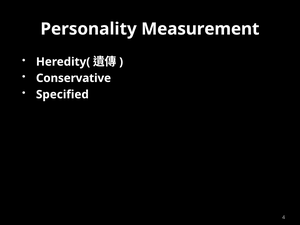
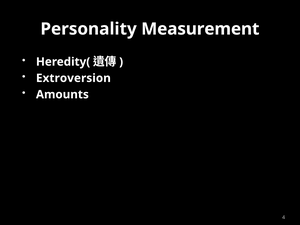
Conservative: Conservative -> Extroversion (73, 78)
Specified: Specified -> Amounts (62, 94)
